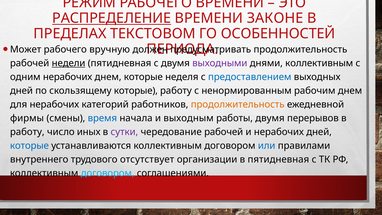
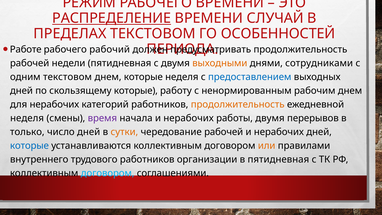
ЗАКОНЕ: ЗАКОНЕ -> СЛУЧАЙ (275, 18)
Может: Может -> Работе (26, 49)
вручную: вручную -> рабочий (110, 49)
недели underline: present -> none (69, 63)
выходными colour: purple -> orange (220, 63)
днями коллективным: коллективным -> сотрудниками (319, 63)
одним нерабочих: нерабочих -> текстовом (68, 77)
фирмы: фирмы -> неделя (27, 118)
время colour: blue -> purple (102, 118)
начала и выходным: выходным -> нерабочих (189, 118)
работу: работу -> только (27, 132)
число иных: иных -> дней (89, 132)
сутки colour: purple -> orange (124, 132)
или colour: blue -> orange (267, 146)
трудового отсутствует: отсутствует -> работников (147, 159)
